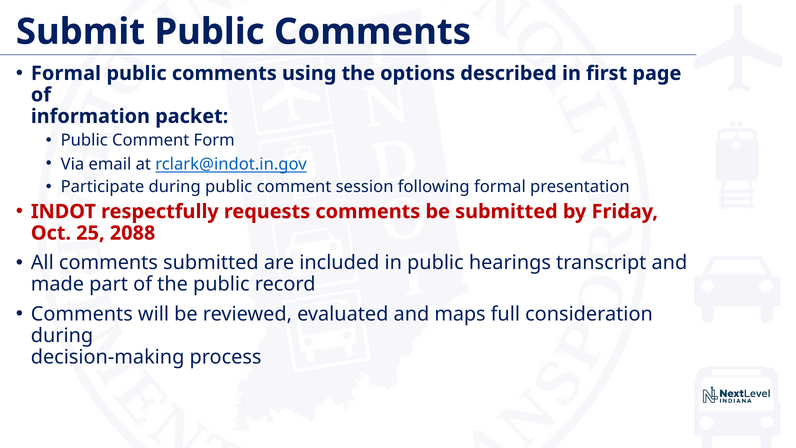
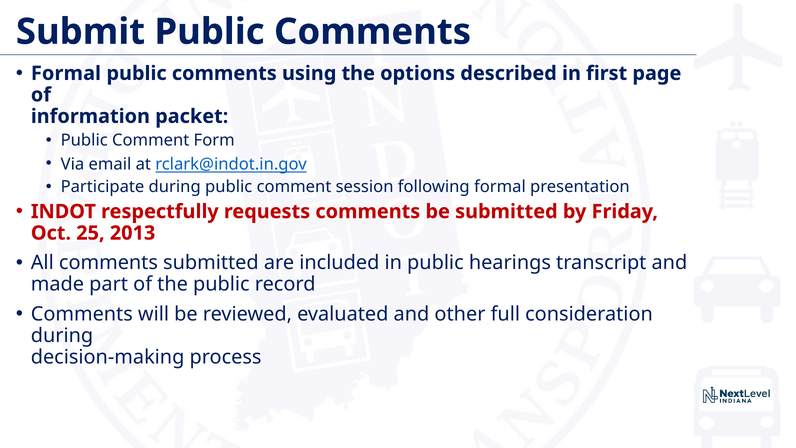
2088: 2088 -> 2013 (133, 233)
maps: maps -> other (460, 314)
